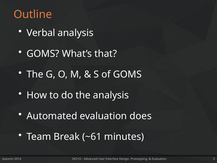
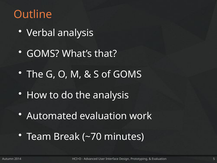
does: does -> work (141, 116)
~61: ~61 -> ~70 (92, 137)
